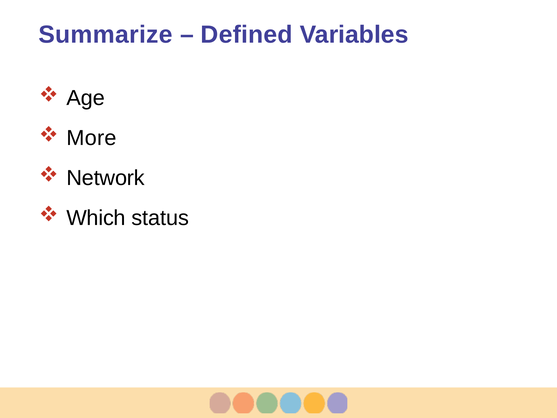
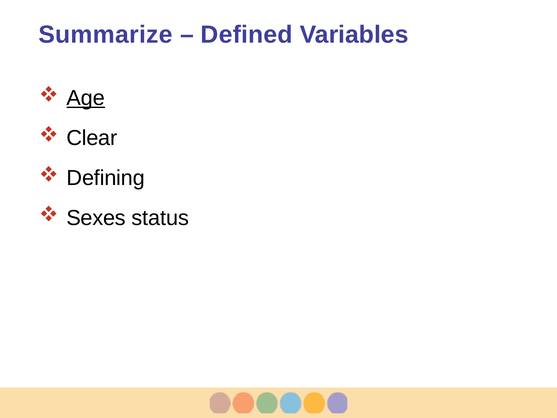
Age underline: none -> present (86, 98)
More: More -> Clear (92, 138)
Network: Network -> Defining (106, 178)
Which: Which -> Sexes (96, 218)
